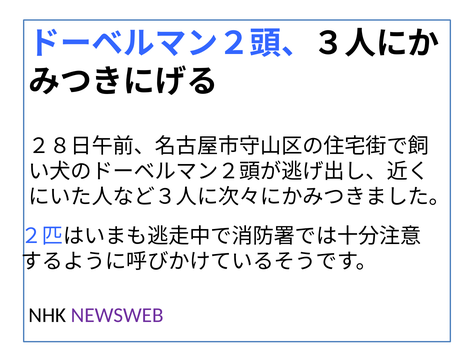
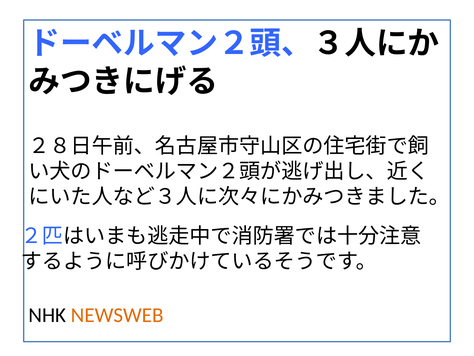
NEWSWEB colour: purple -> orange (117, 315)
